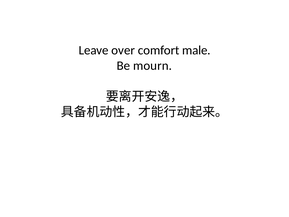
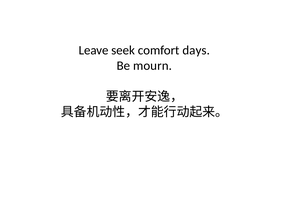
over: over -> seek (123, 50)
male: male -> days (196, 50)
